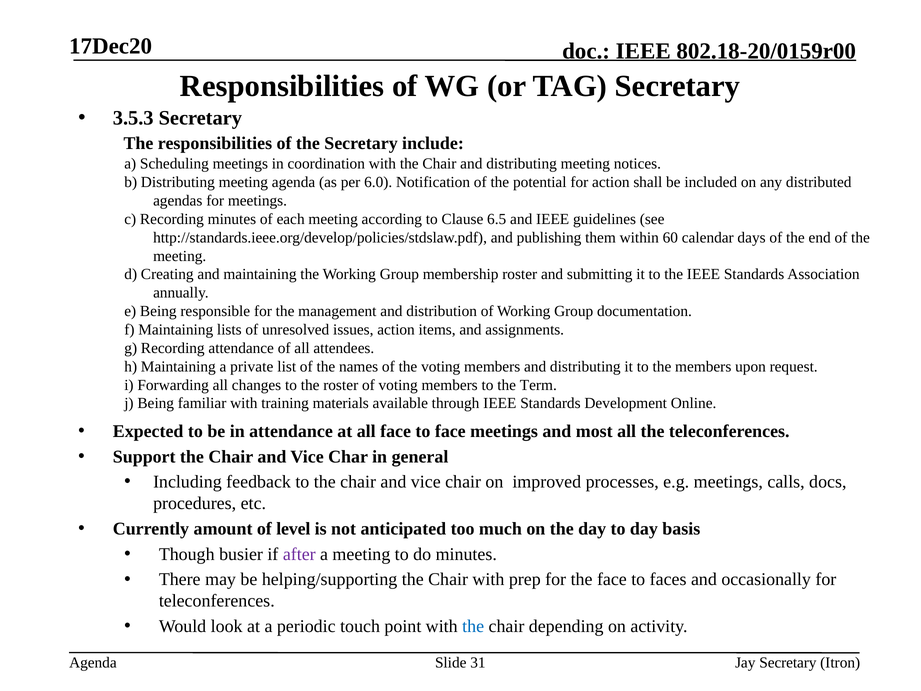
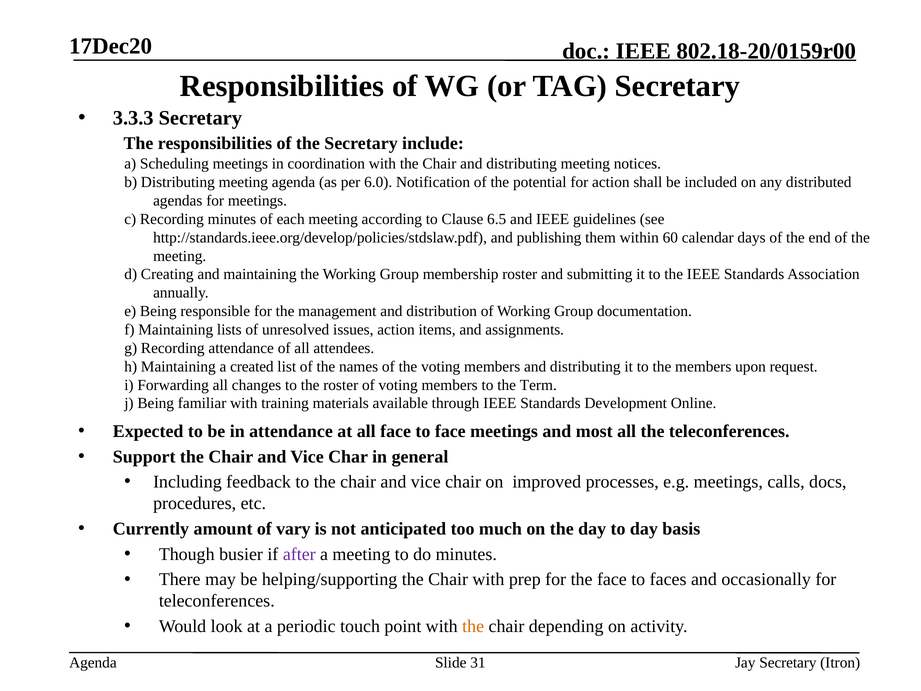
3.5.3: 3.5.3 -> 3.3.3 (133, 118)
private: private -> created (252, 366)
level: level -> vary (293, 529)
the colour: blue -> orange (473, 626)
